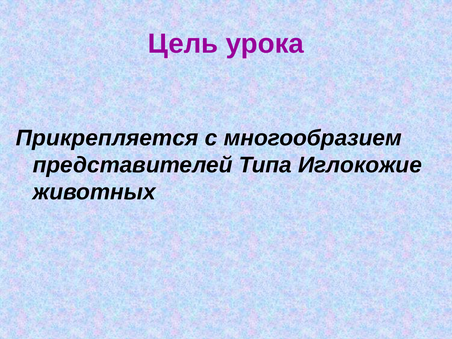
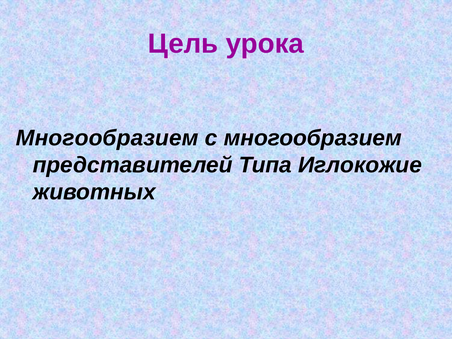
Прикрепляется: Прикрепляется -> Многообразием (107, 138)
